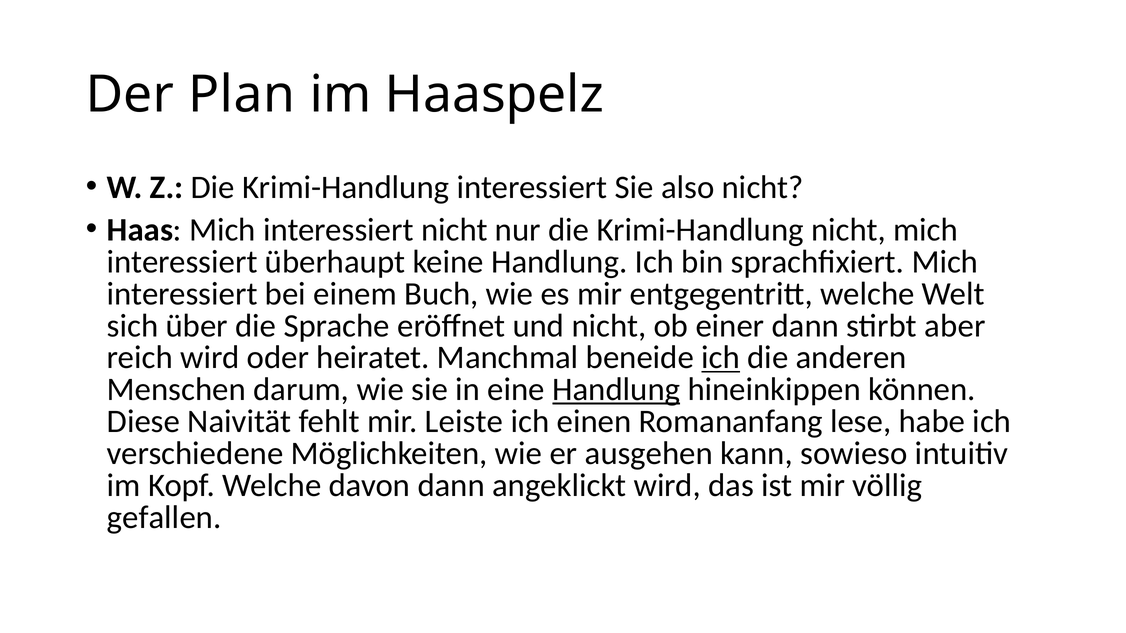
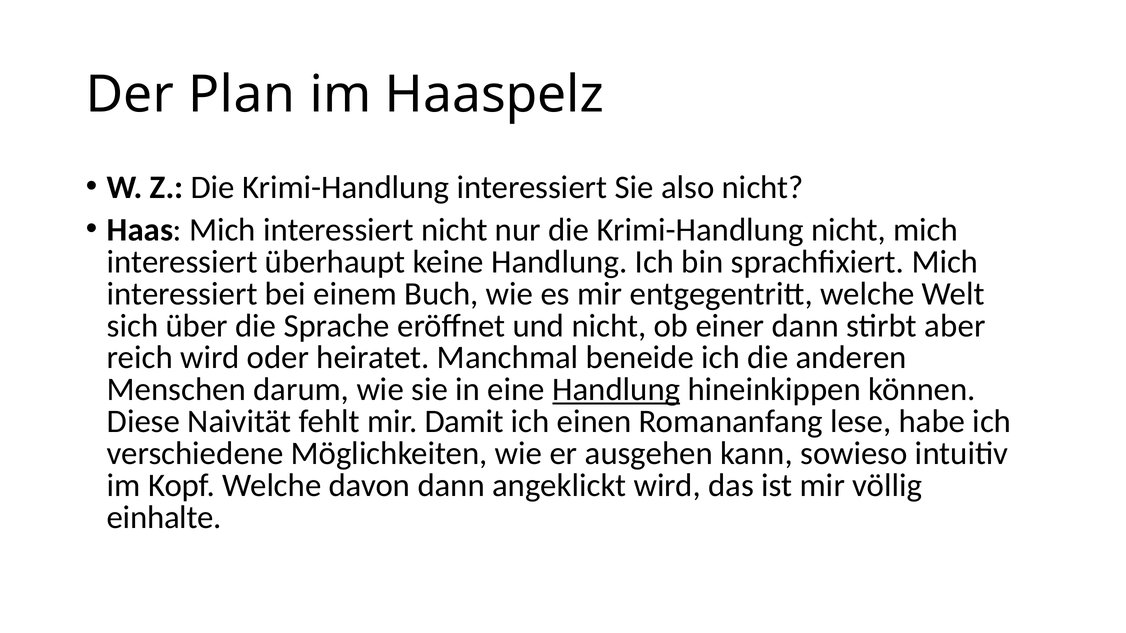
ich underline: present -> none (721, 358)
Leiste: Leiste -> Damit (464, 422)
gefallen: gefallen -> einhalte (164, 518)
